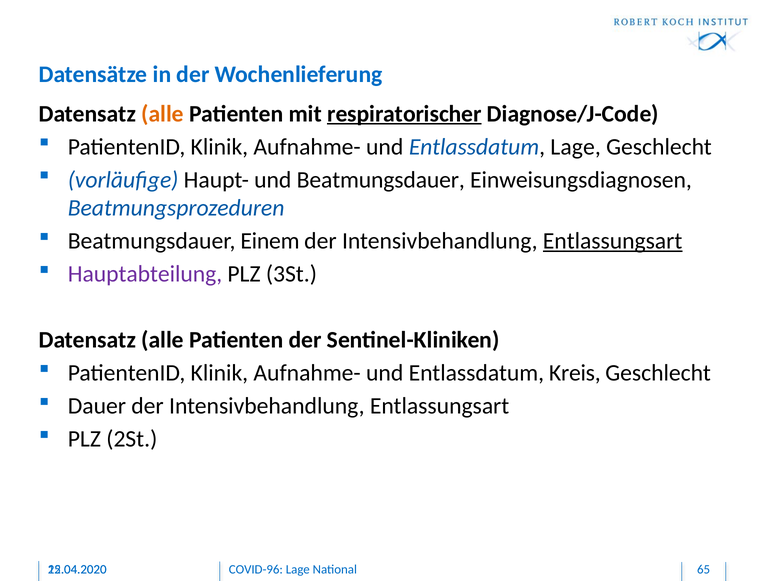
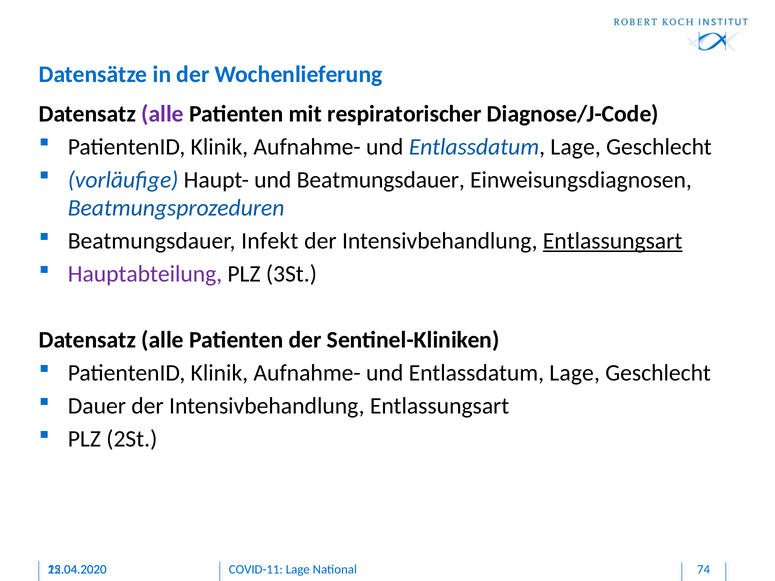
alle colour: orange -> purple (163, 114)
respiratorischer underline: present -> none (404, 114)
Einem: Einem -> Infekt (270, 241)
Kreis: Kreis -> Lage (575, 373)
COVID-96: COVID-96 -> COVID-11 (256, 570)
65: 65 -> 74 (704, 570)
